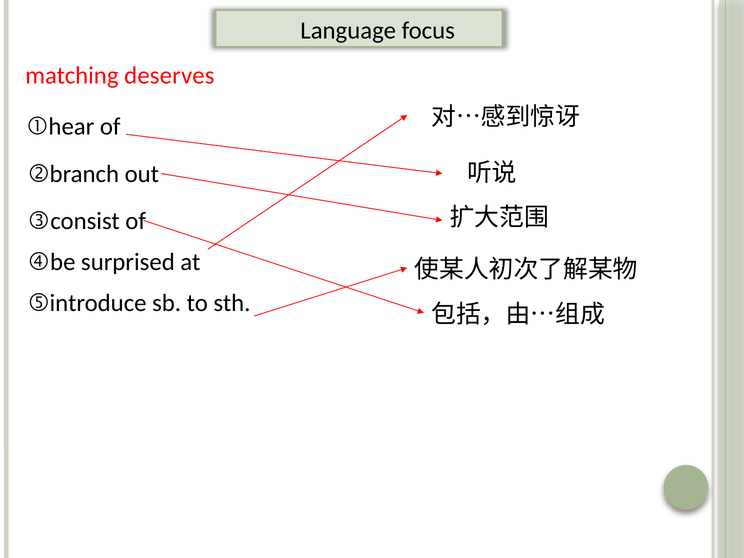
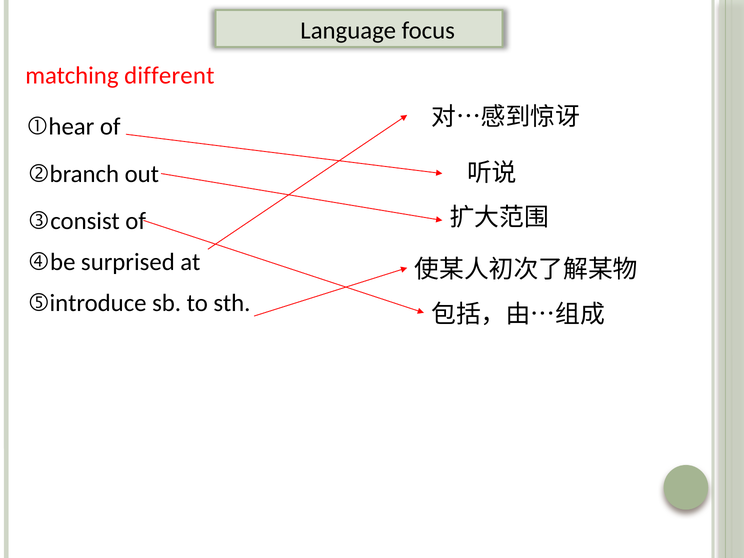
deserves: deserves -> different (169, 76)
